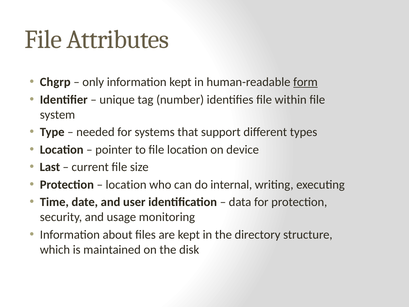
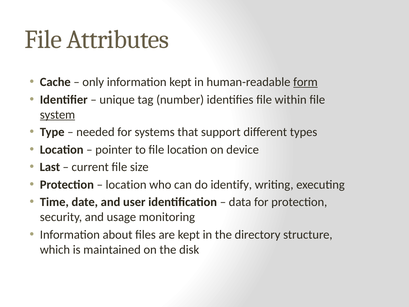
Chgrp: Chgrp -> Cache (55, 82)
system underline: none -> present (57, 114)
internal: internal -> identify (231, 184)
